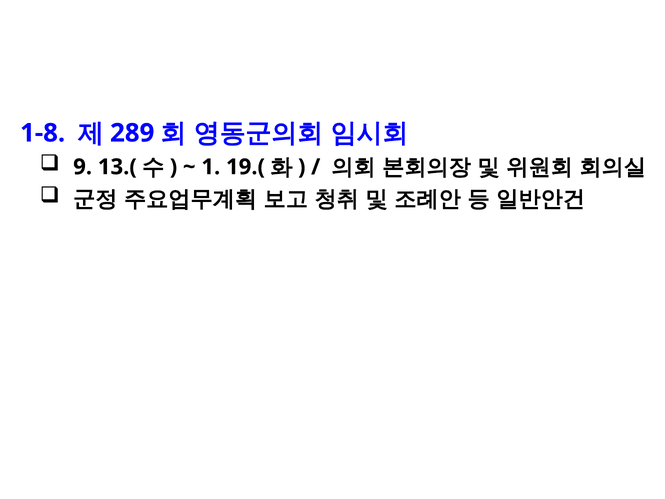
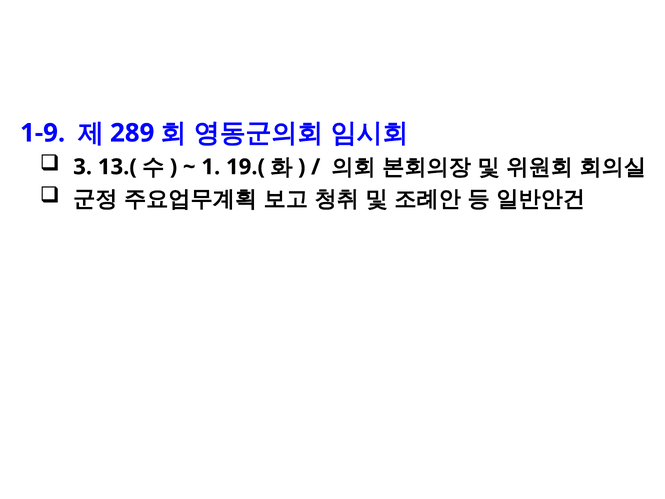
1-8: 1-8 -> 1-9 (43, 133)
9: 9 -> 3 (83, 167)
